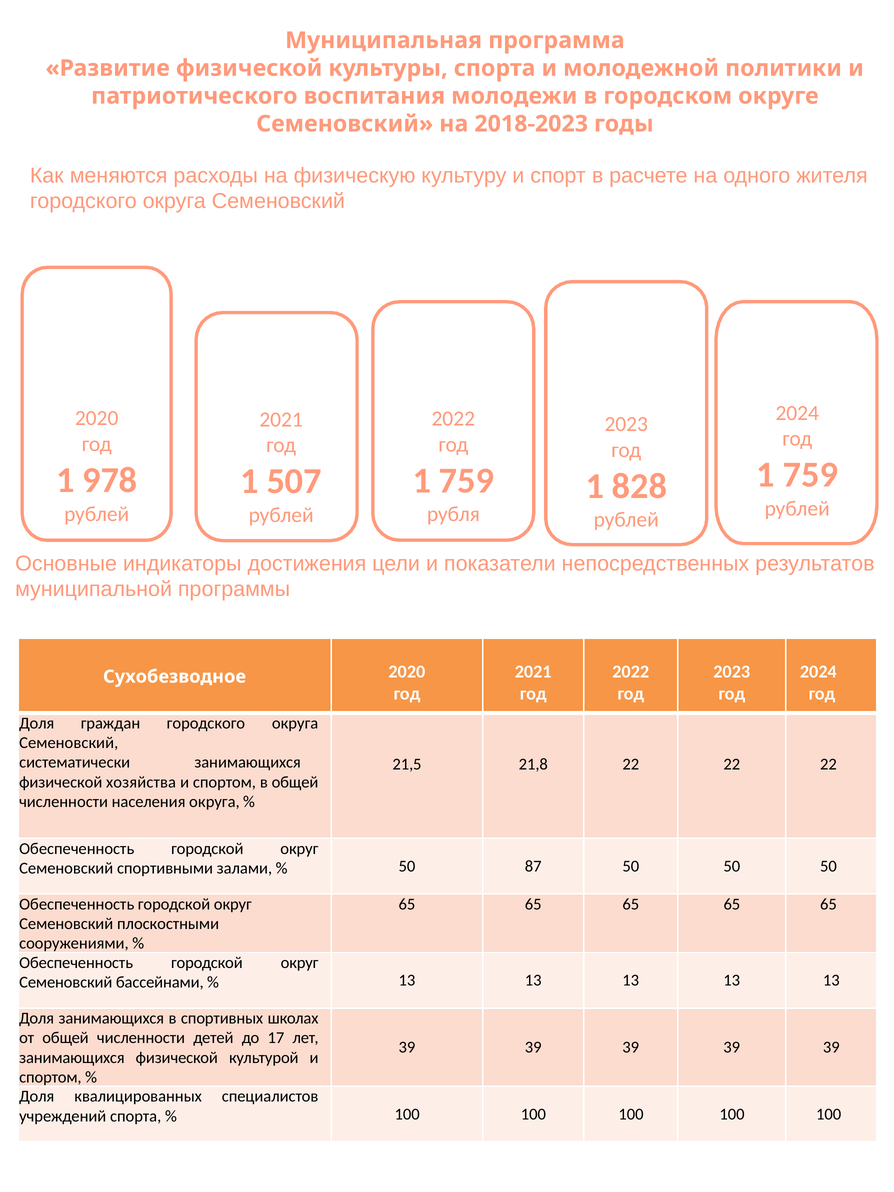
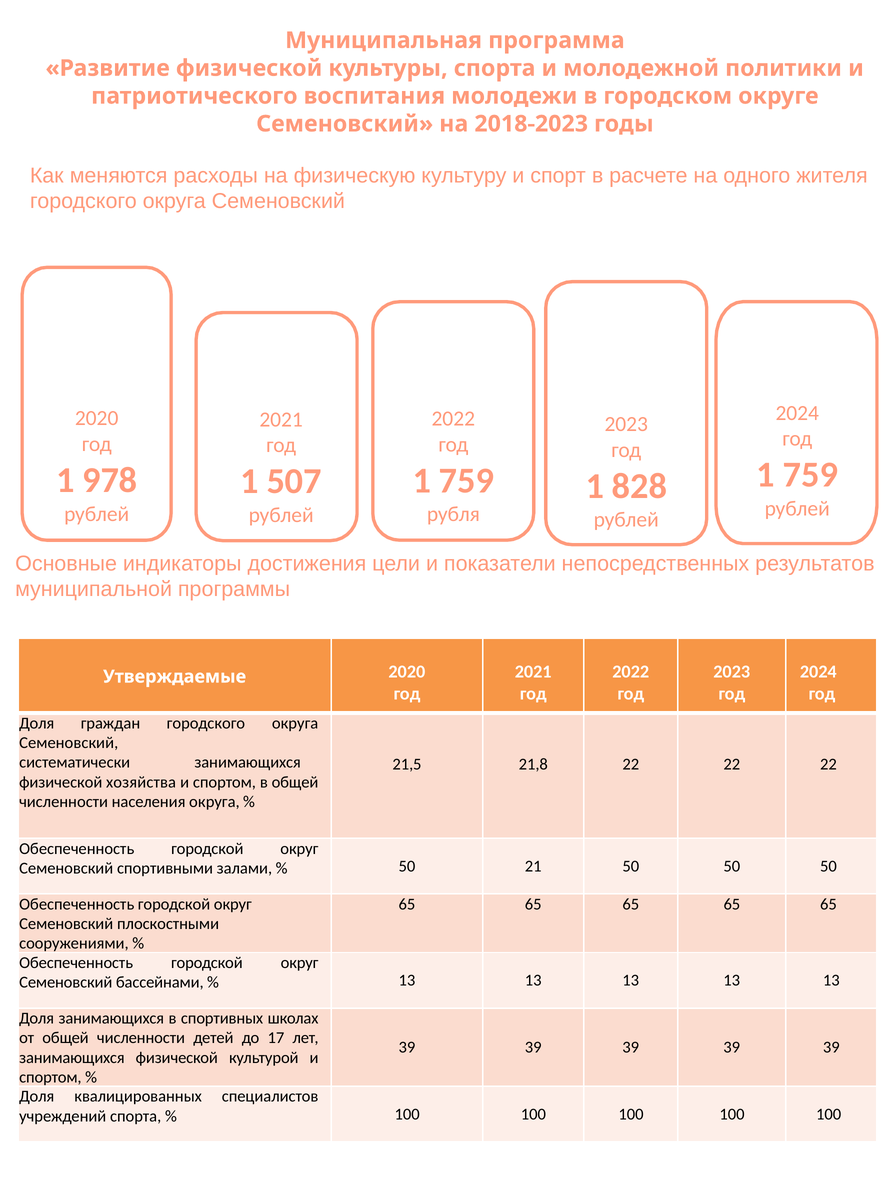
Сухобезводное: Сухобезводное -> Утверждаемые (175, 677)
87: 87 -> 21 (533, 866)
